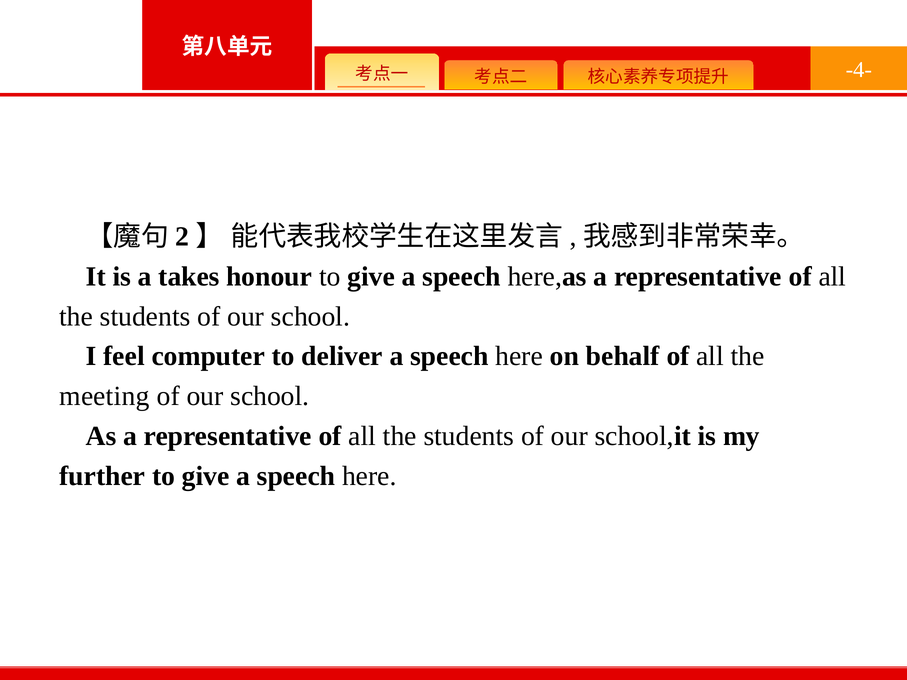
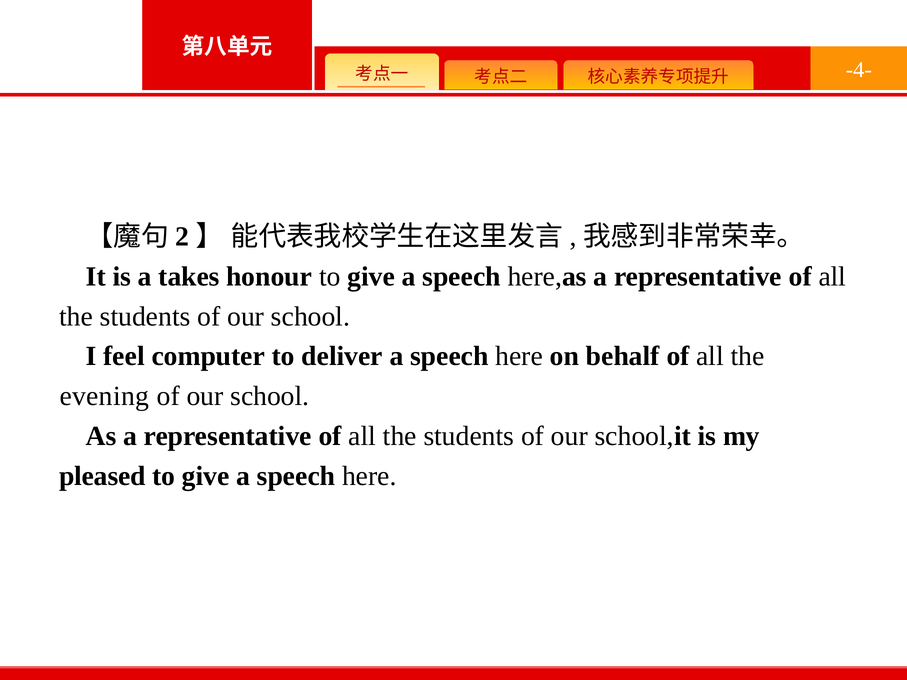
meeting: meeting -> evening (104, 396)
further: further -> pleased (102, 476)
